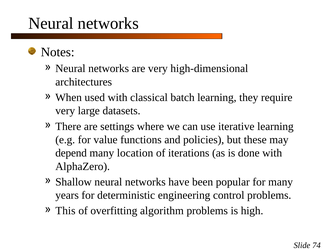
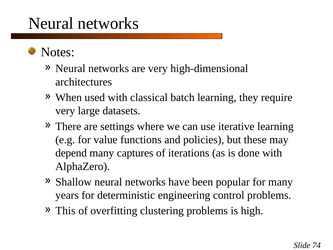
location: location -> captures (135, 153)
algorithm: algorithm -> clustering (162, 211)
